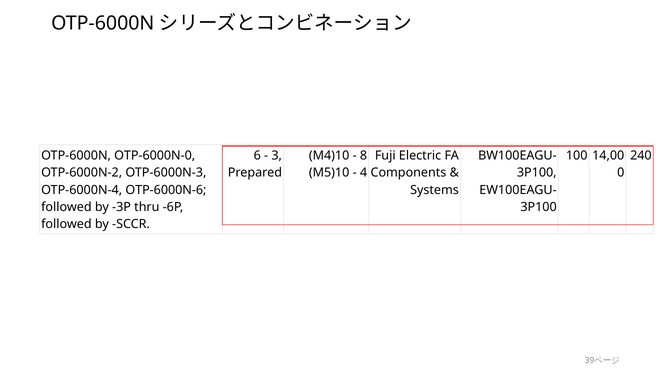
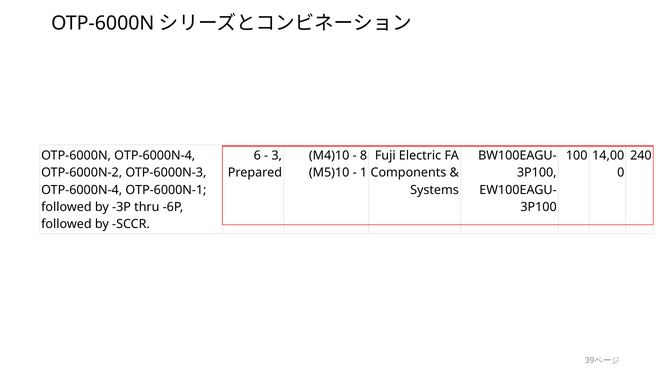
OTP-6000N OTP-6000N-0: OTP-6000N-0 -> OTP-6000N-4 (155, 155)
4: 4 -> 1 (364, 172)
OTP-6000N-6: OTP-6000N-6 -> OTP-6000N-1 (166, 190)
